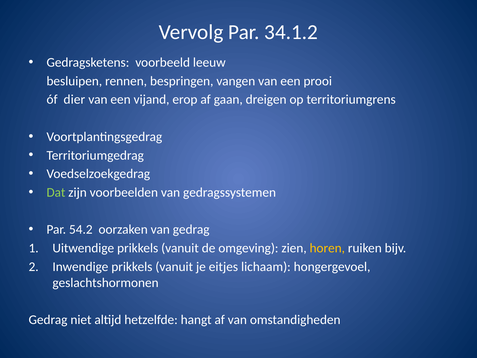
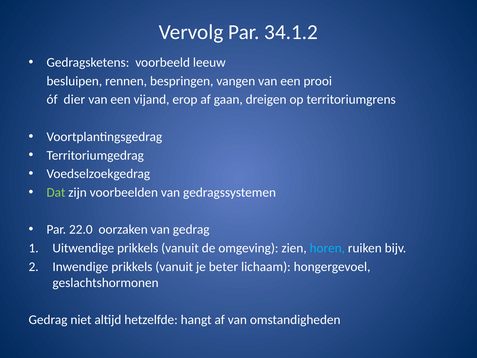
54.2: 54.2 -> 22.0 (81, 229)
horen colour: yellow -> light blue (327, 248)
eitjes: eitjes -> beter (223, 267)
